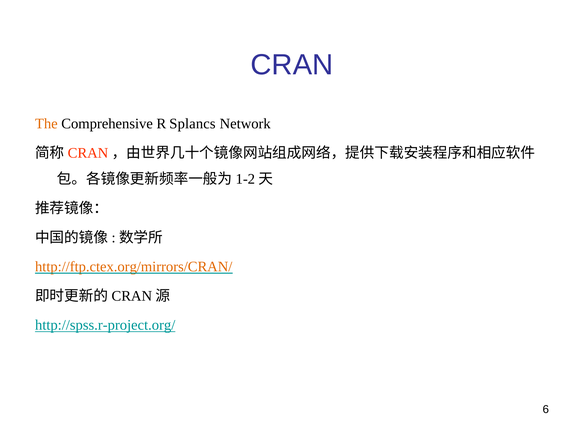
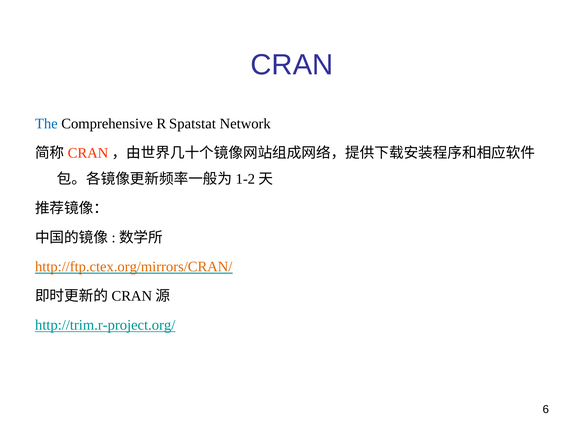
The colour: orange -> blue (46, 124)
Splancs: Splancs -> Spatstat (192, 124)
http://spss.r-project.org/: http://spss.r-project.org/ -> http://trim.r-project.org/ (105, 325)
